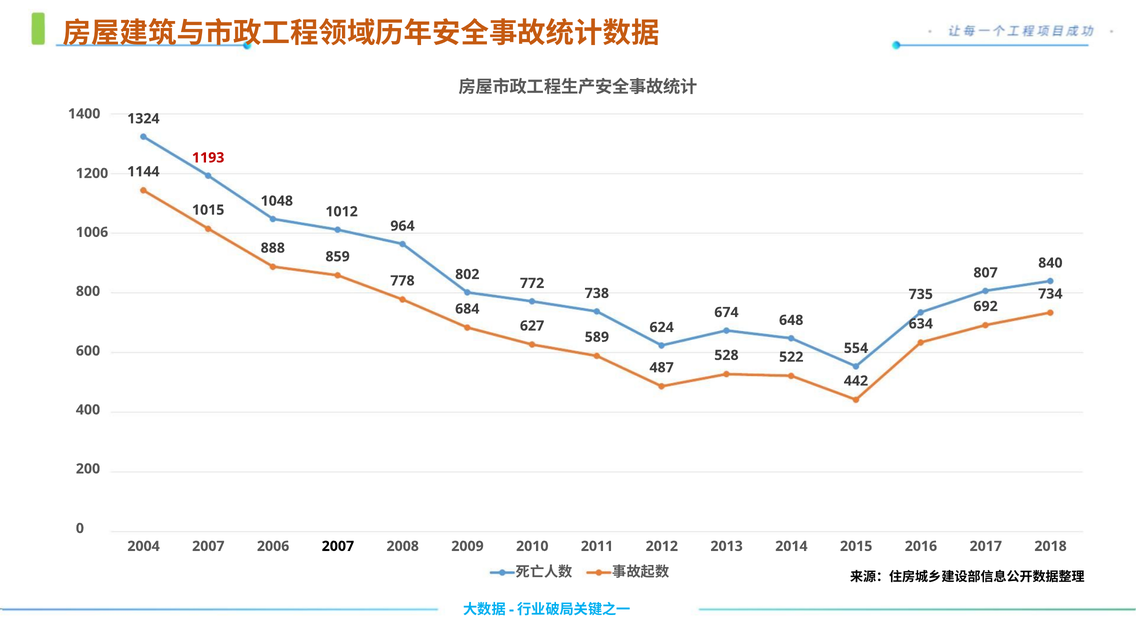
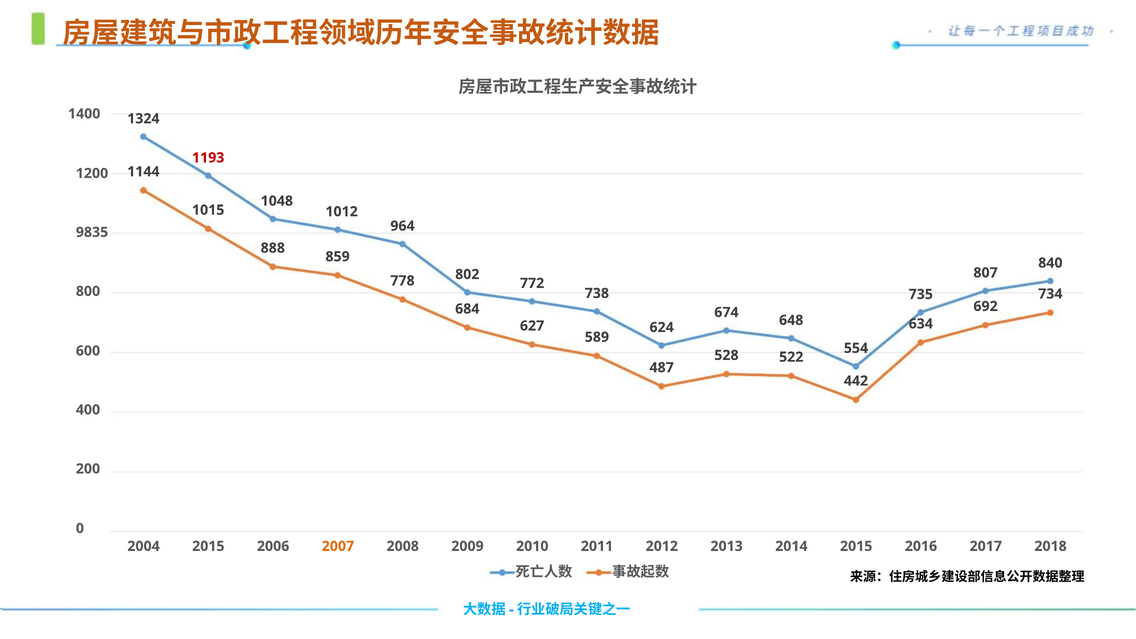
1006: 1006 -> 9835 (92, 232)
2004 2007: 2007 -> 2015 (208, 546)
2007 colour: black -> orange (338, 546)
